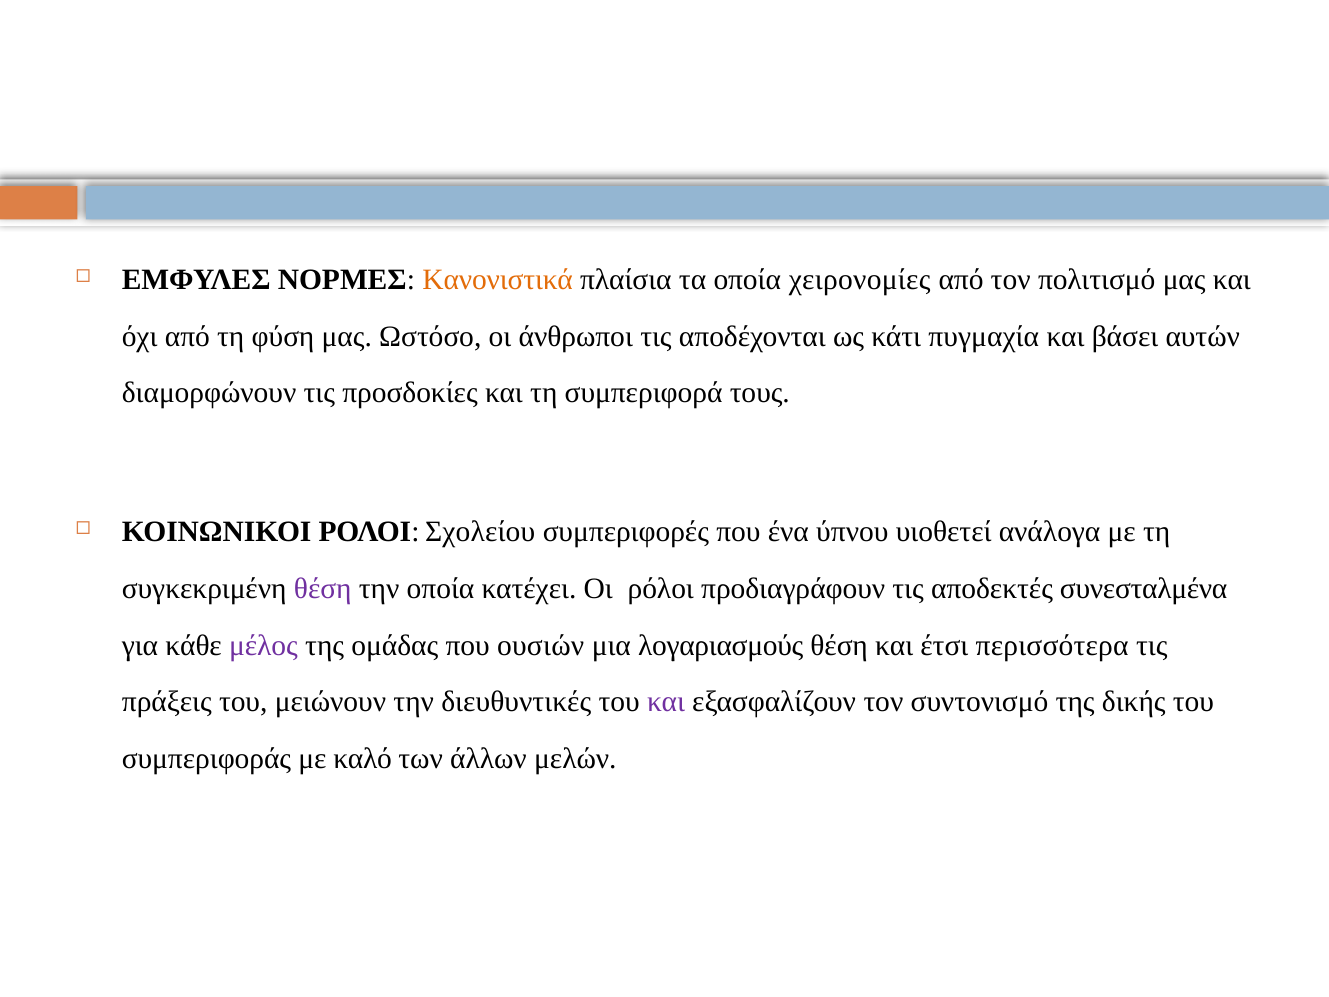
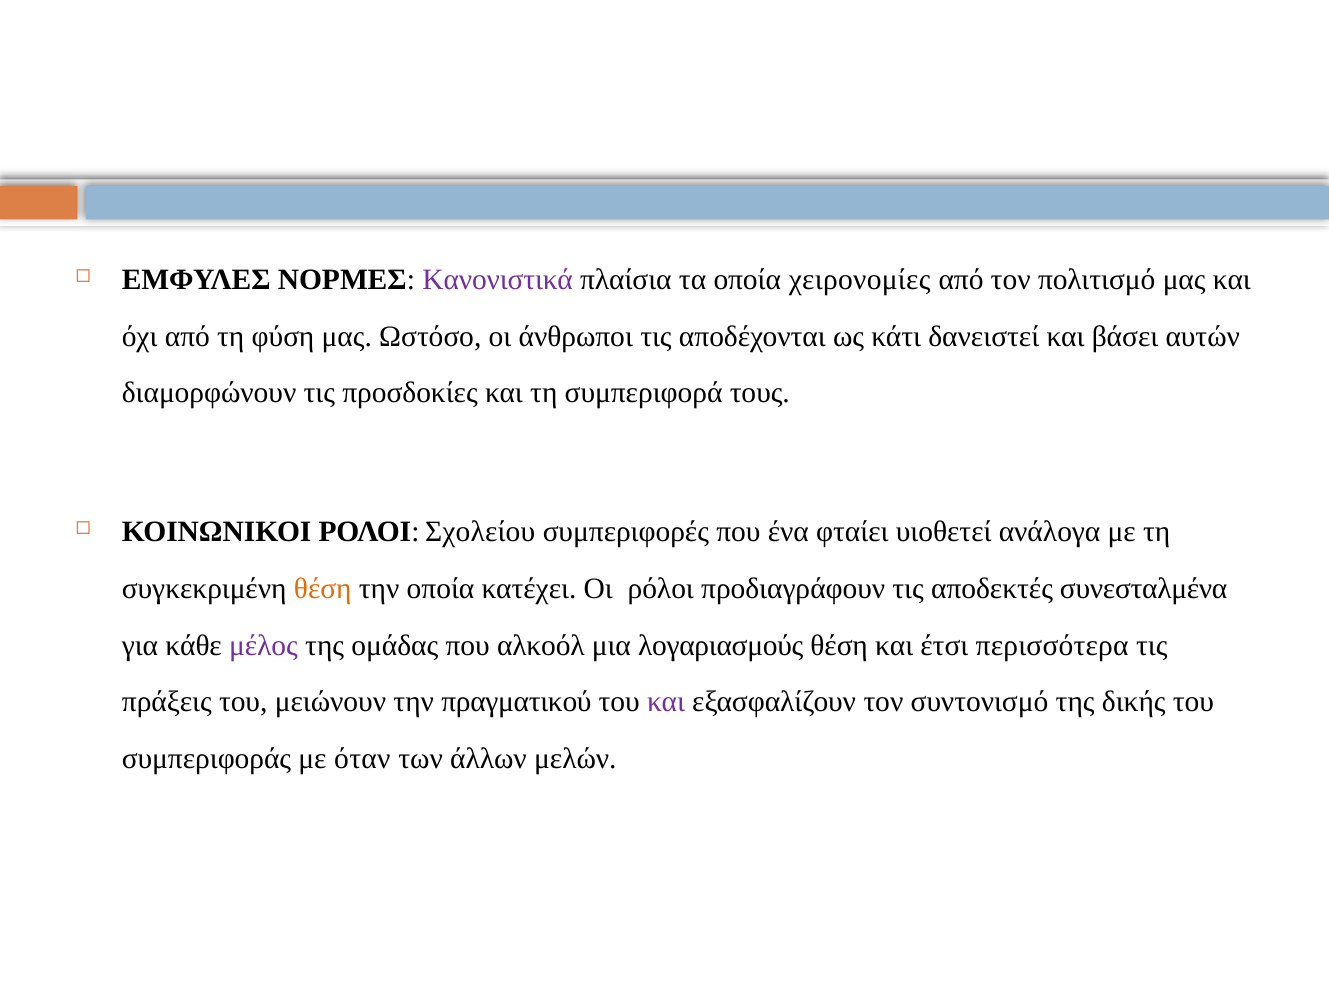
Κανονιστικά colour: orange -> purple (498, 280)
πυγμαχία: πυγμαχία -> δανειστεί (984, 337)
ύπνου: ύπνου -> φταίει (852, 532)
θέση colour: purple -> orange (323, 589)
ουσιών: ουσιών -> αλκοόλ (541, 645)
διευθυντικές: διευθυντικές -> πραγματικού (516, 702)
καλό: καλό -> όταν (362, 758)
